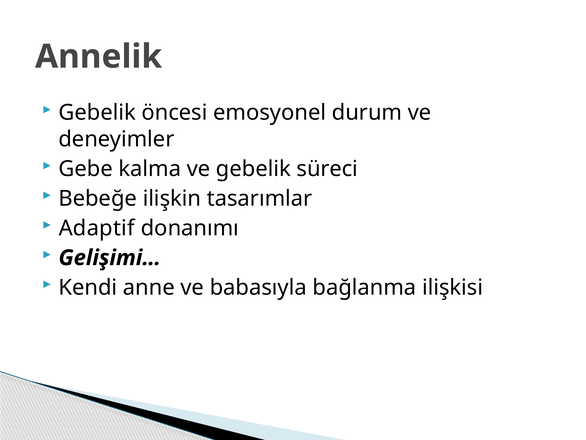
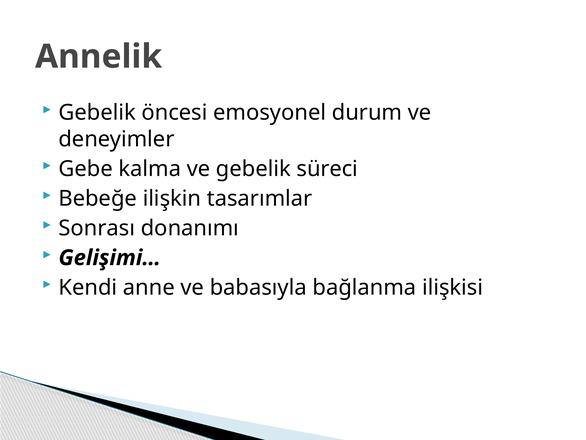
Adaptif: Adaptif -> Sonrası (97, 228)
